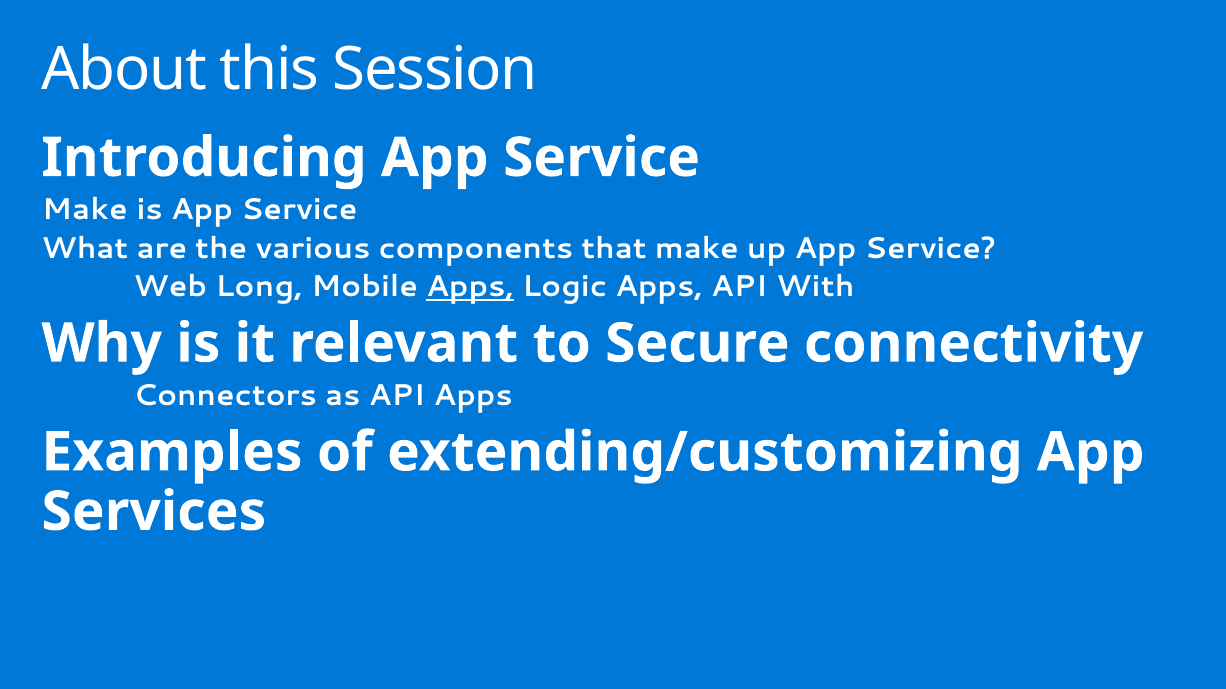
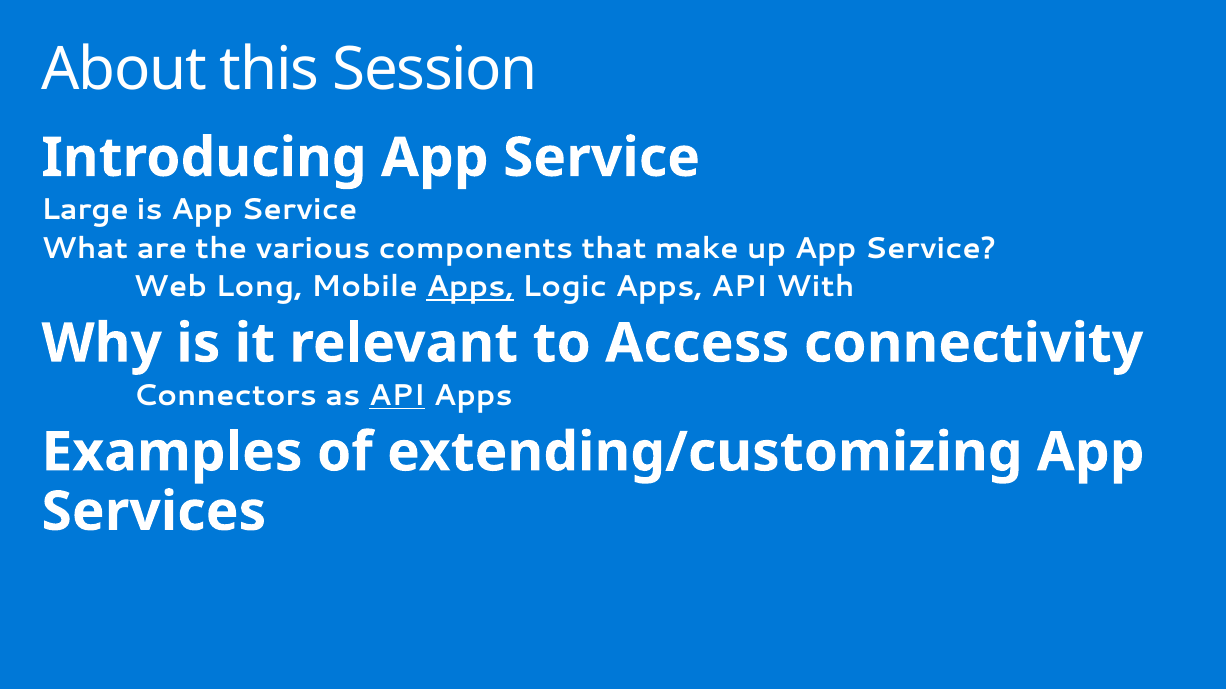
Make: Make -> Large (85, 210)
Secure: Secure -> Access (697, 344)
API underline: none -> present (397, 396)
